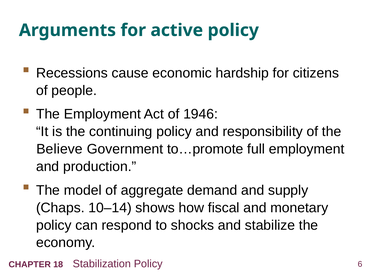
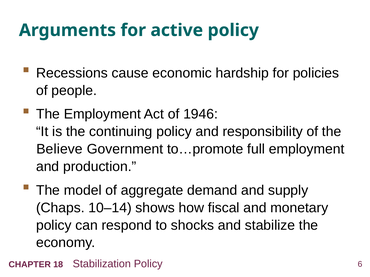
citizens: citizens -> policies (316, 73)
